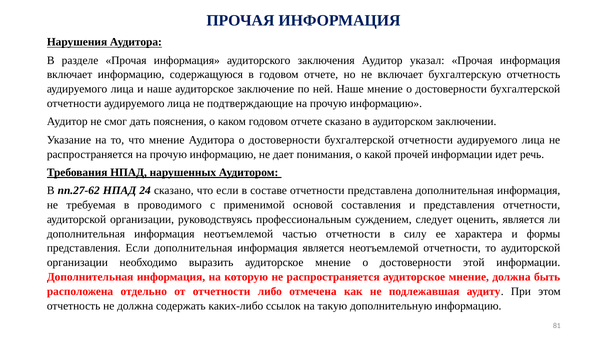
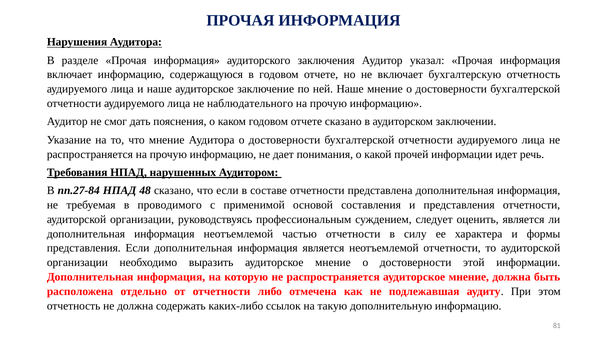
подтверждающие: подтверждающие -> наблюдательного (250, 104)
пп.27-62: пп.27-62 -> пп.27-84 (79, 191)
24: 24 -> 48 (145, 191)
